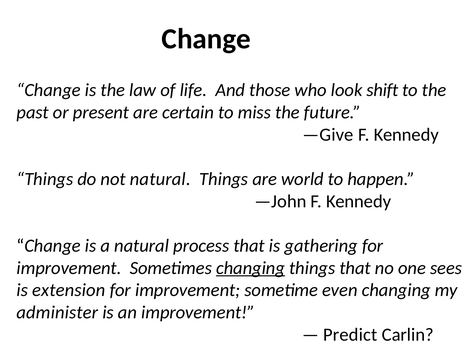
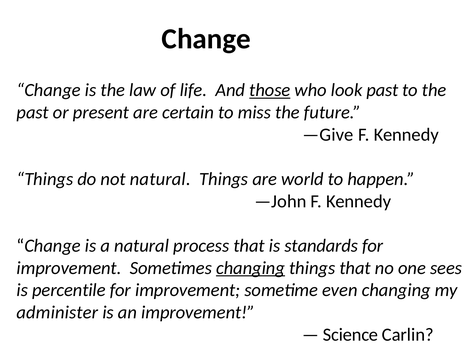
those underline: none -> present (270, 90)
look shift: shift -> past (382, 90)
gathering: gathering -> standards (321, 246)
extension: extension -> percentile (69, 290)
Predict: Predict -> Science (350, 335)
